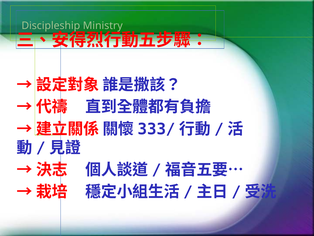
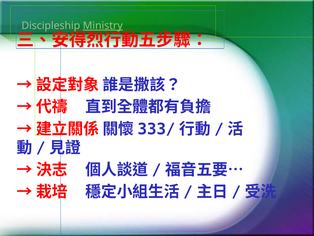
Ministry underline: none -> present (103, 26)
